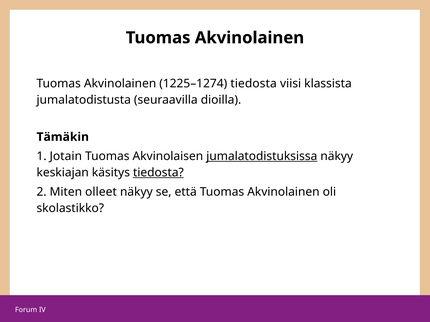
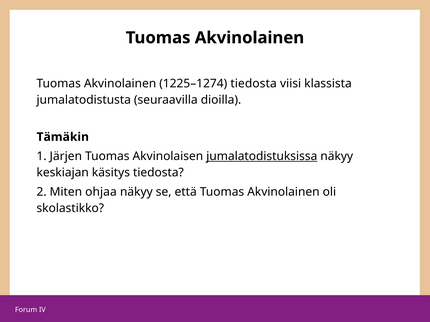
Jotain: Jotain -> Järjen (66, 156)
tiedosta underline: present -> none (158, 173)
olleet: olleet -> ohjaa (101, 192)
